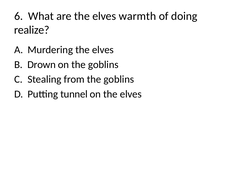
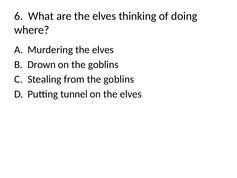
warmth: warmth -> thinking (138, 16)
realize: realize -> where (32, 30)
